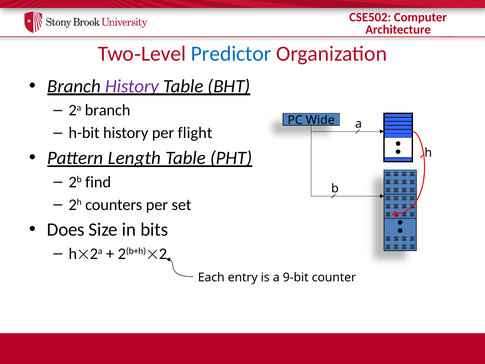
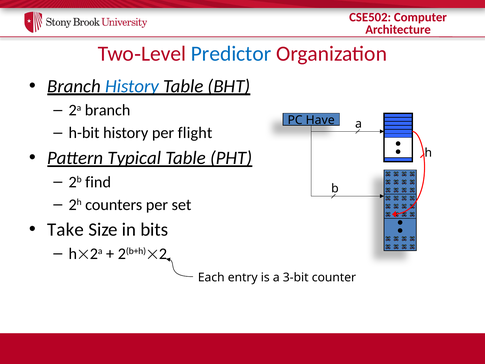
History colour: purple -> blue (132, 86)
Wide: Wide -> Have (320, 120)
Length: Length -> Typical (134, 158)
Does: Does -> Take (66, 230)
9-bit: 9-bit -> 3-bit (296, 277)
